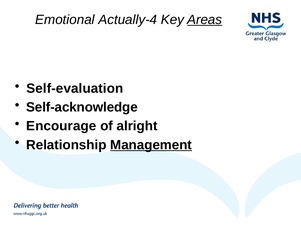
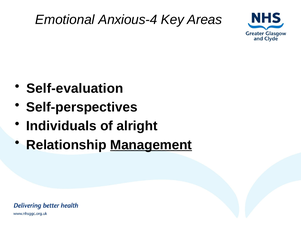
Actually-4: Actually-4 -> Anxious-4 (128, 20)
Areas underline: present -> none (205, 20)
Self-acknowledge: Self-acknowledge -> Self-perspectives (82, 107)
Encourage: Encourage -> Individuals (61, 126)
